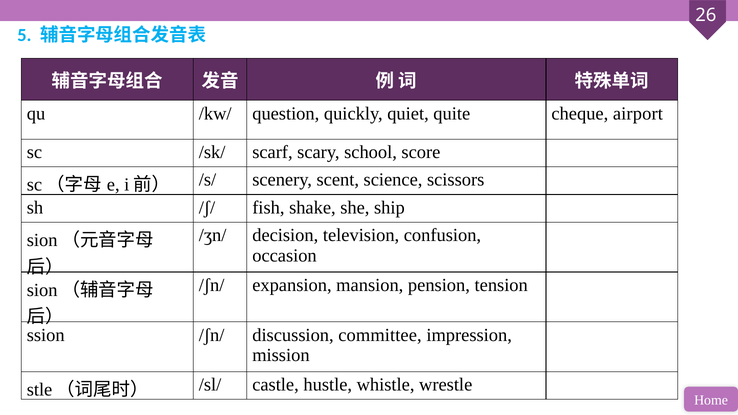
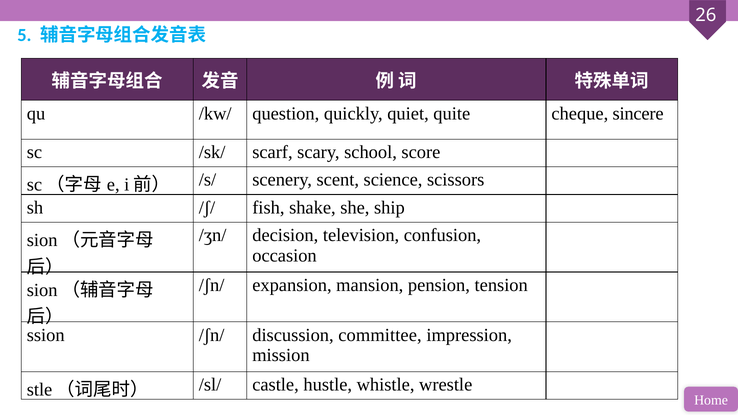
airport: airport -> sincere (638, 113)
